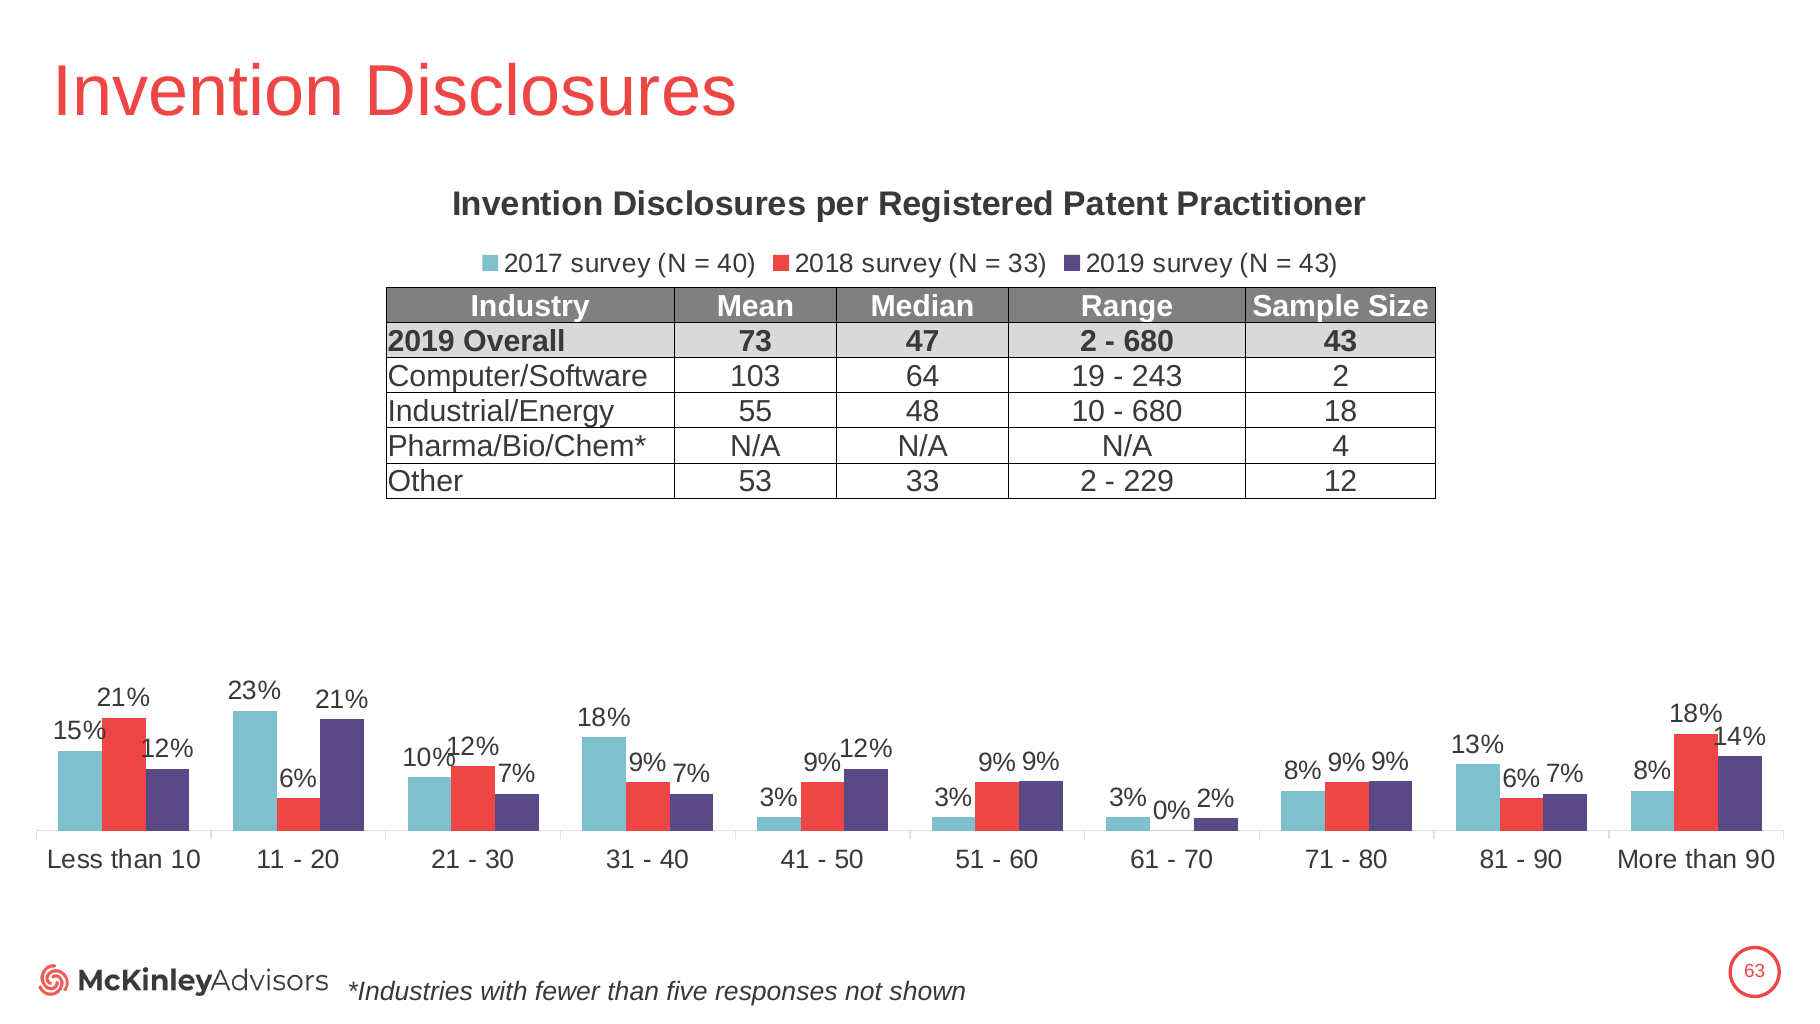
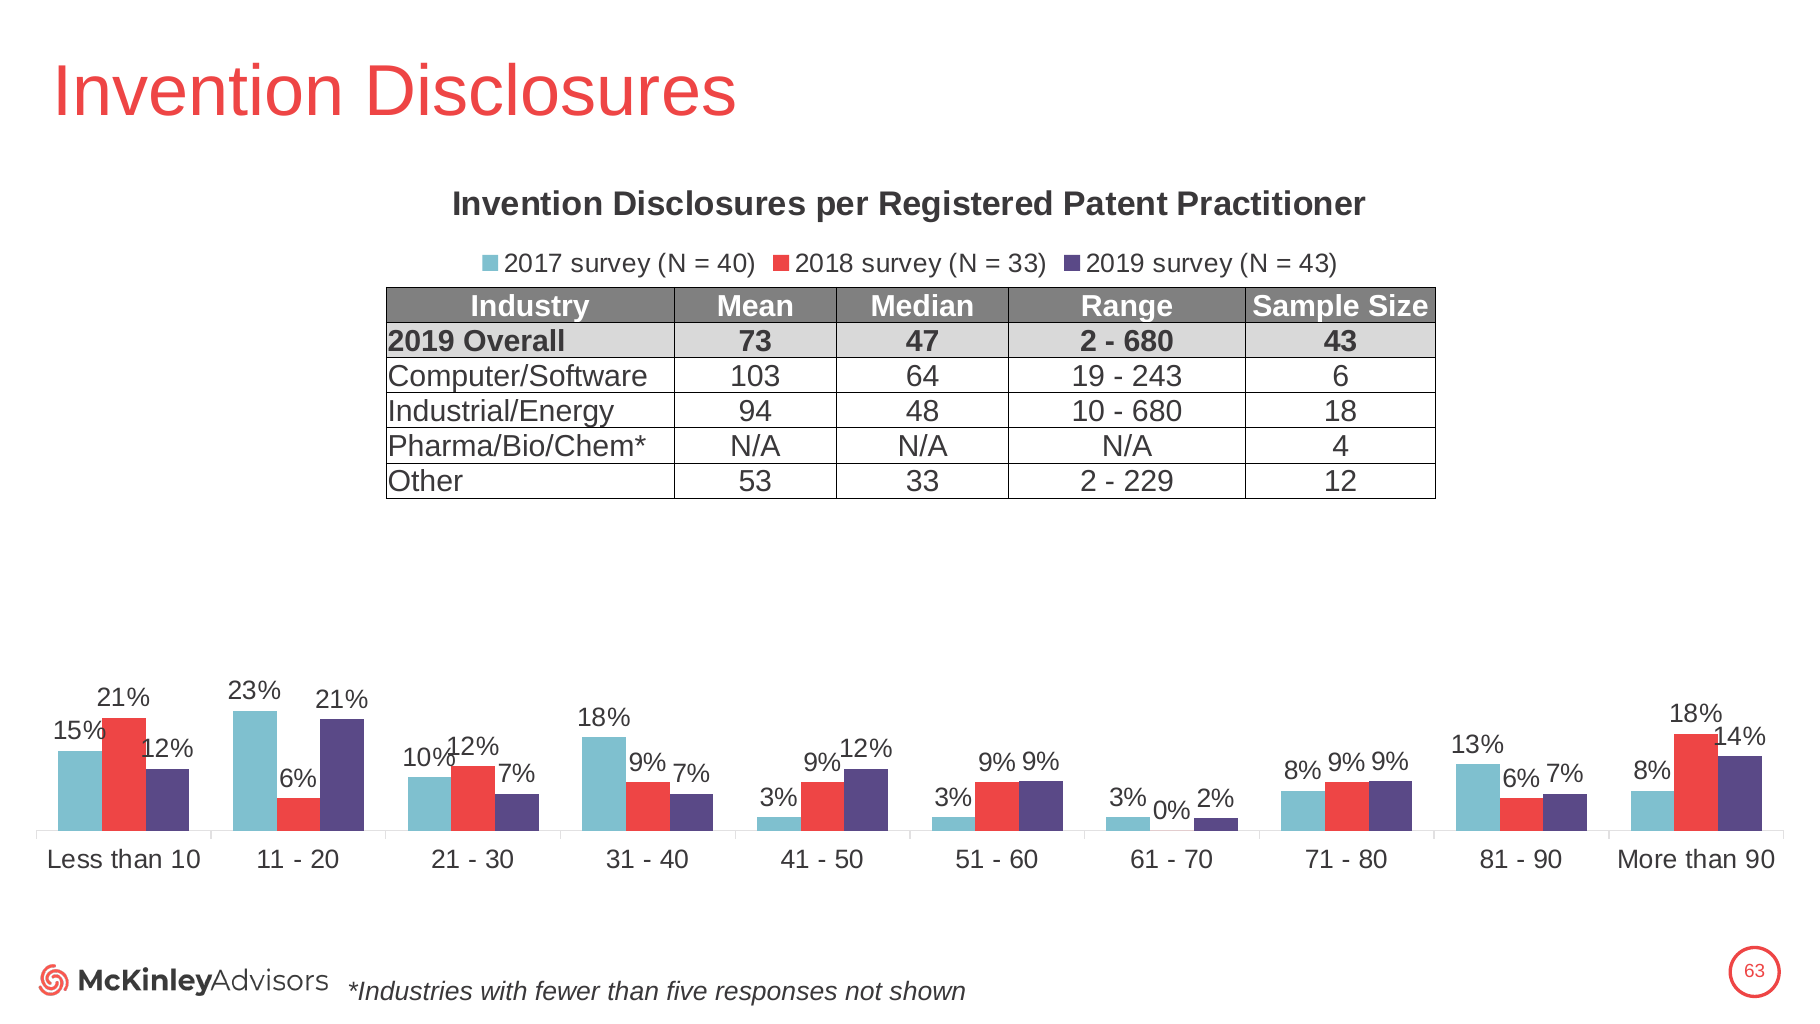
243 2: 2 -> 6 (1341, 376)
55: 55 -> 94 (755, 411)
